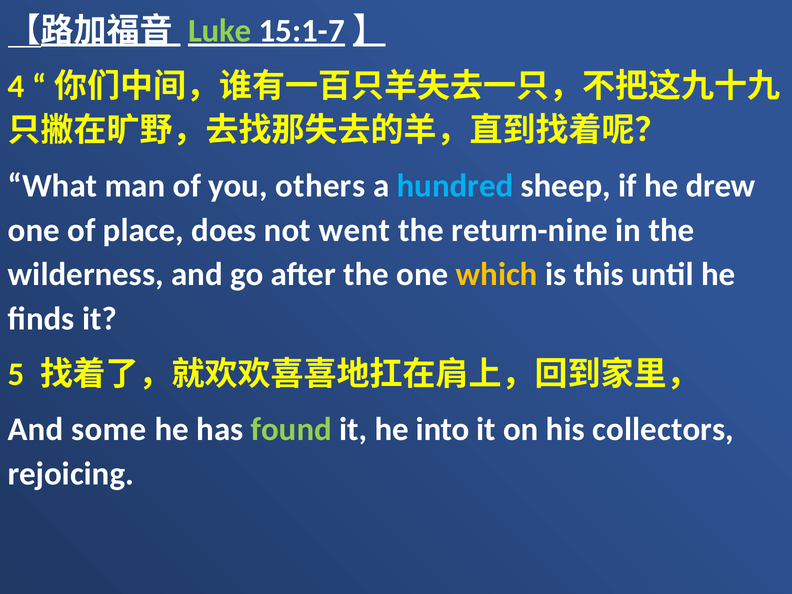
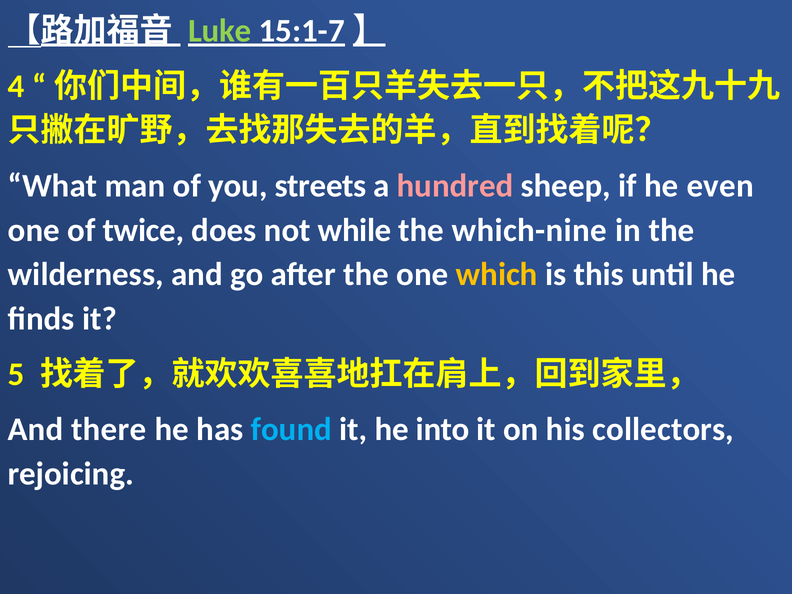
others: others -> streets (321, 186)
hundred colour: light blue -> pink (455, 186)
drew: drew -> even (720, 186)
place: place -> twice (144, 230)
went: went -> while (355, 230)
return-nine: return-nine -> which-nine (529, 230)
some: some -> there (109, 430)
found colour: light green -> light blue (291, 430)
